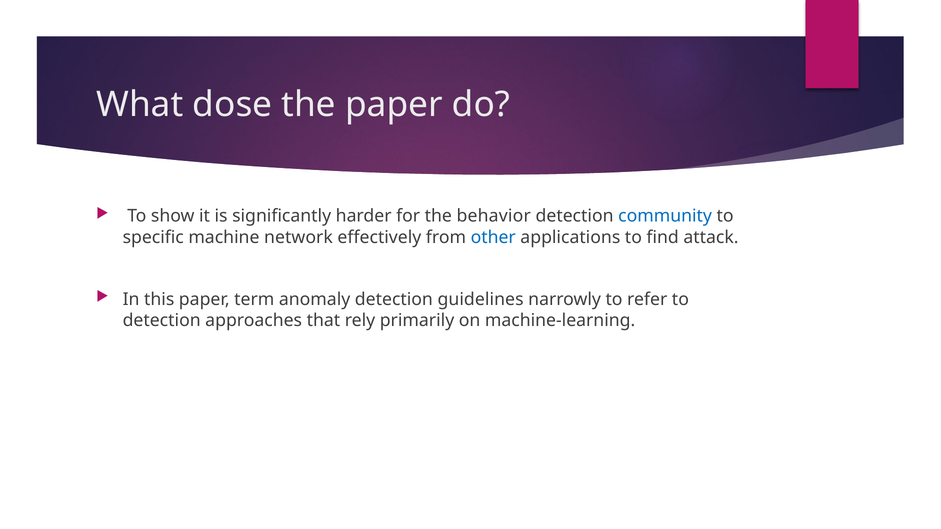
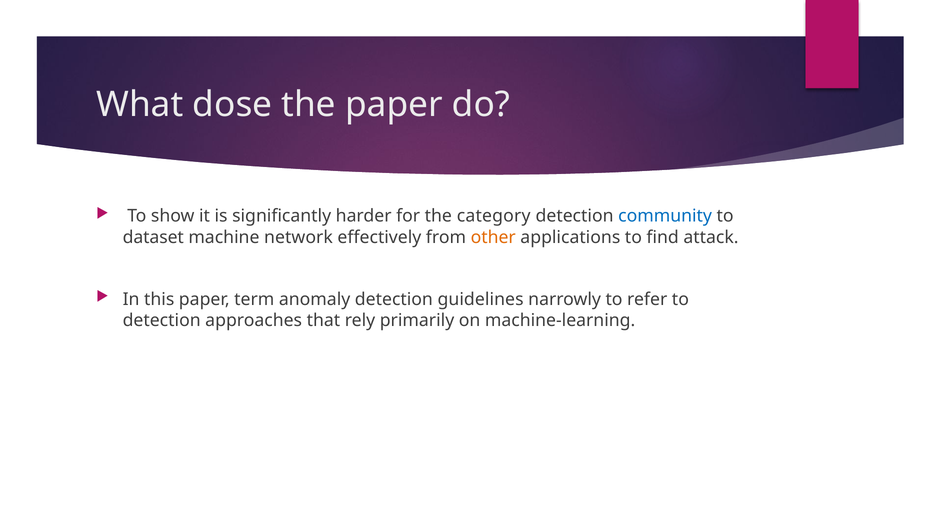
behavior: behavior -> category (494, 216)
specific: specific -> dataset (153, 237)
other colour: blue -> orange (493, 237)
